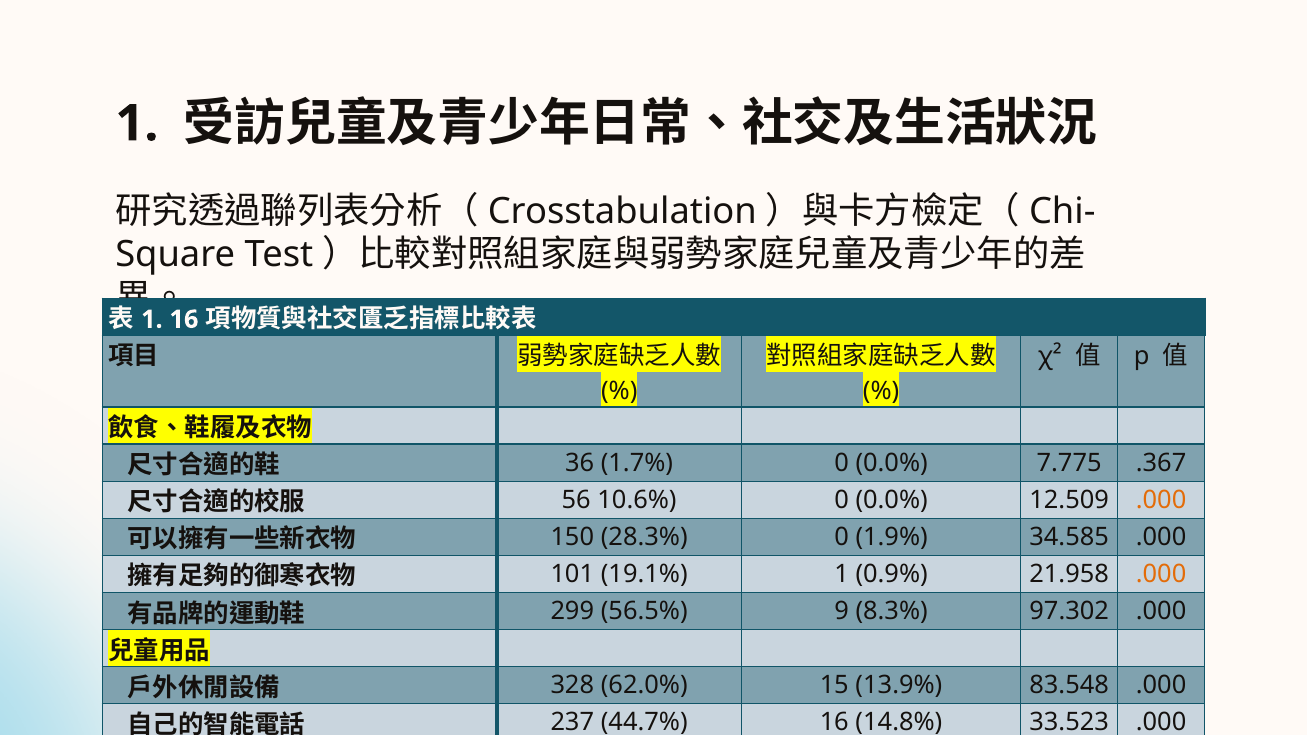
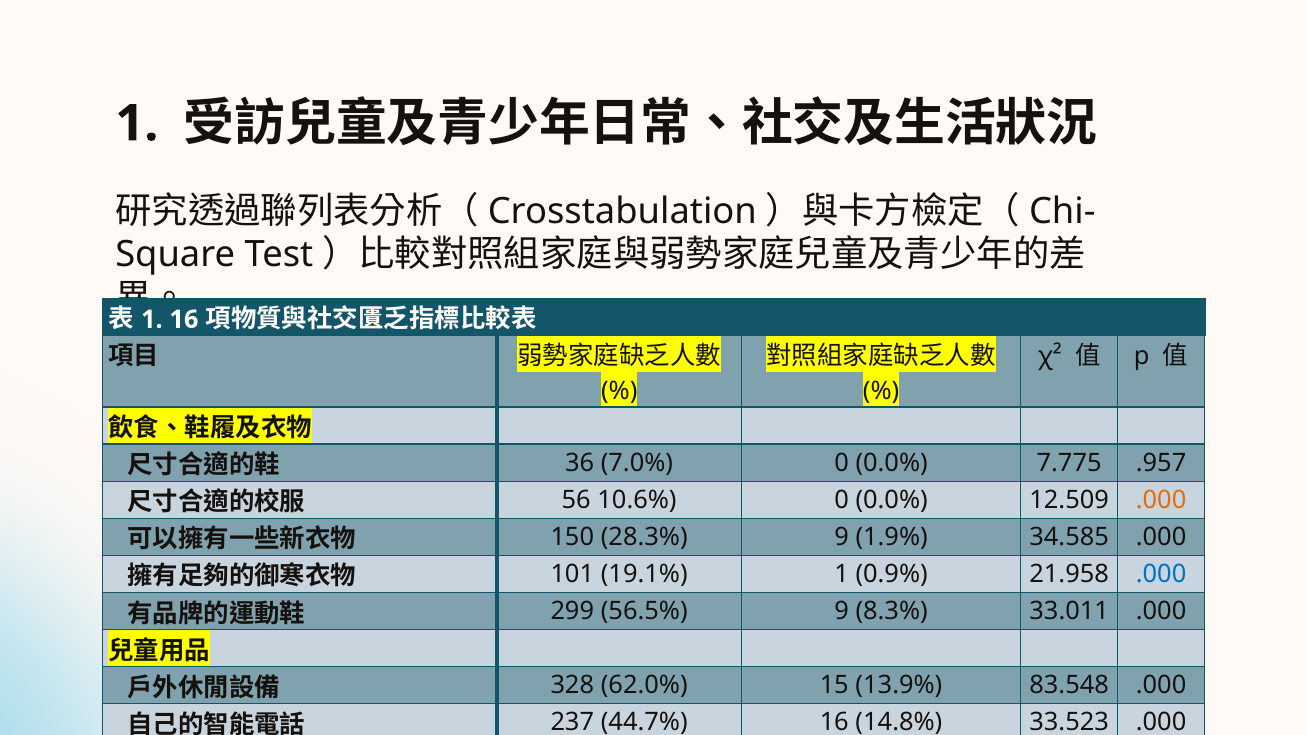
1.7%: 1.7% -> 7.0% (637, 463)
.367: .367 -> .957 (1161, 463)
28.3% 0: 0 -> 9 (842, 537)
.000 colour: orange -> blue (1161, 574)
97.302: 97.302 -> 33.011 (1069, 611)
